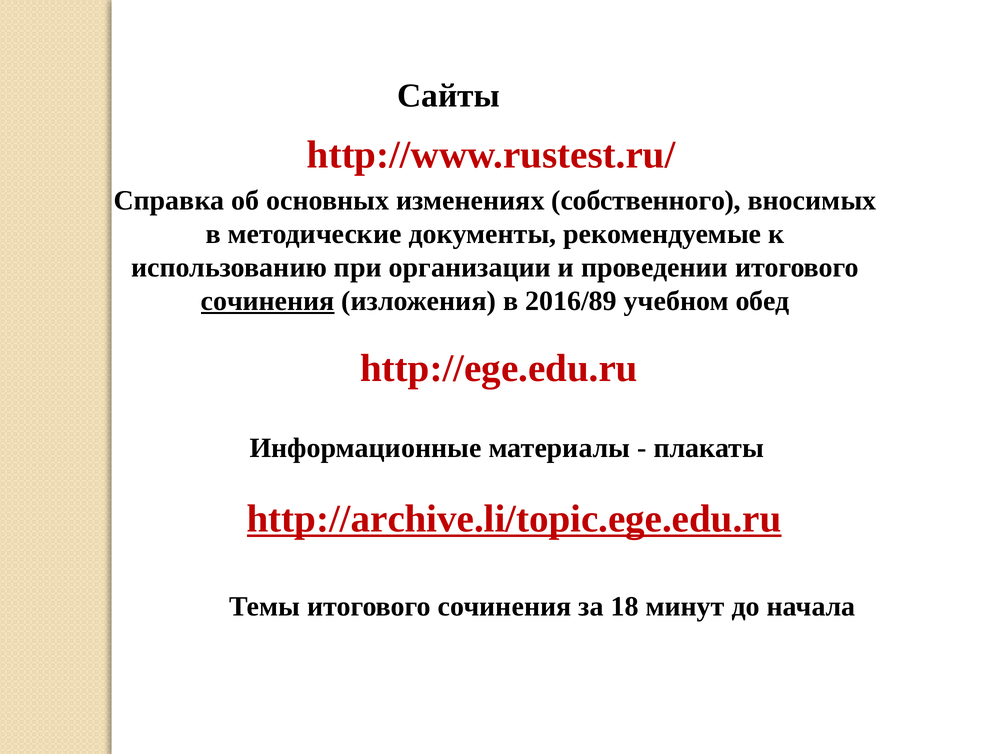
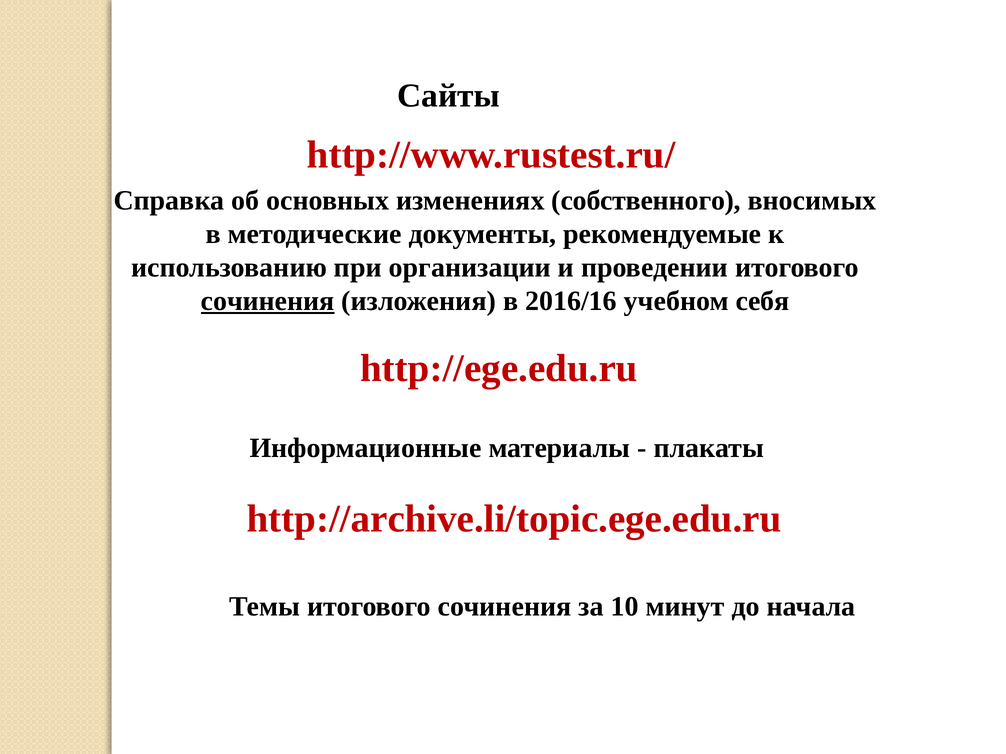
2016/89: 2016/89 -> 2016/16 (571, 301)
обед: обед -> себя (763, 301)
http://archive.li/topic.ege.edu.ru underline: present -> none (514, 519)
18: 18 -> 10 (625, 607)
